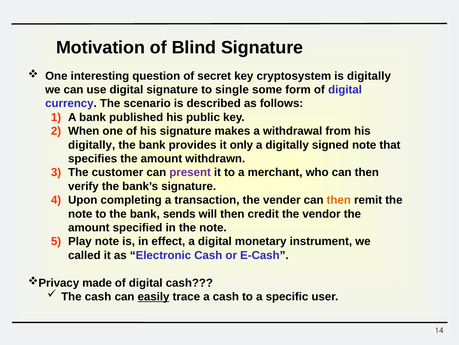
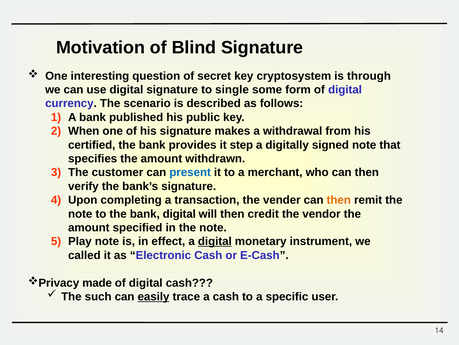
is digitally: digitally -> through (369, 76)
digitally: digitally -> certified (92, 145)
only: only -> step (241, 145)
present colour: purple -> blue (190, 172)
bank sends: sends -> digital (179, 213)
digital underline: none -> present (215, 241)
The cash: cash -> such (98, 296)
